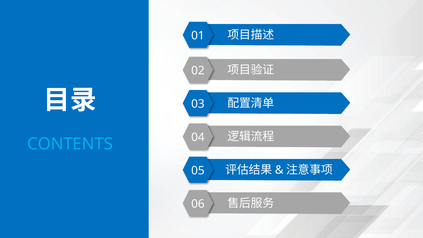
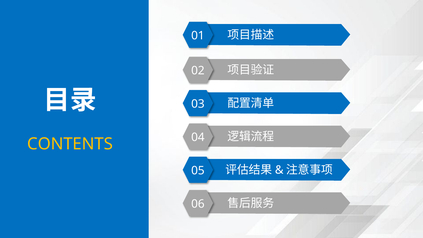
CONTENTS colour: light blue -> yellow (70, 144)
